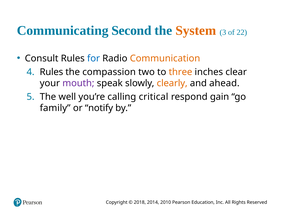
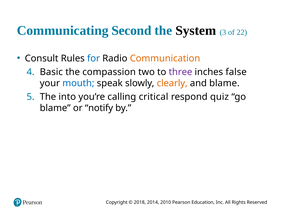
System colour: orange -> black (196, 31)
Rules: Rules -> Basic (51, 72)
three colour: orange -> purple (180, 72)
clear: clear -> false (236, 72)
mouth colour: purple -> blue (78, 83)
and ahead: ahead -> blame (224, 83)
well: well -> into (67, 97)
gain: gain -> quiz (219, 97)
family: family -> blame (55, 108)
